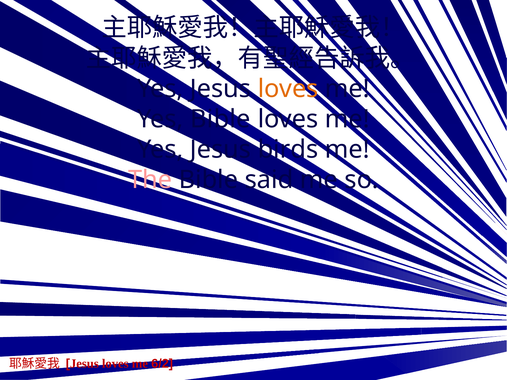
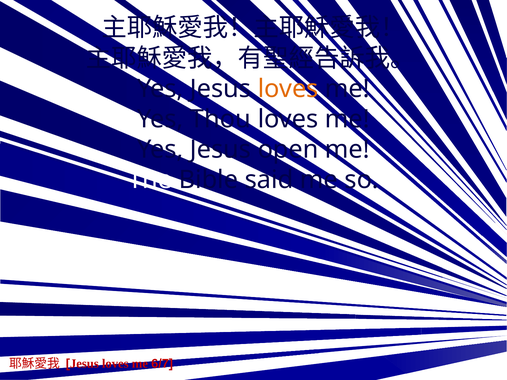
Yes Bible: Bible -> Thou (220, 119)
birds: birds -> open (288, 150)
The colour: pink -> white (150, 180)
6/2: 6/2 -> 6/7 (162, 364)
